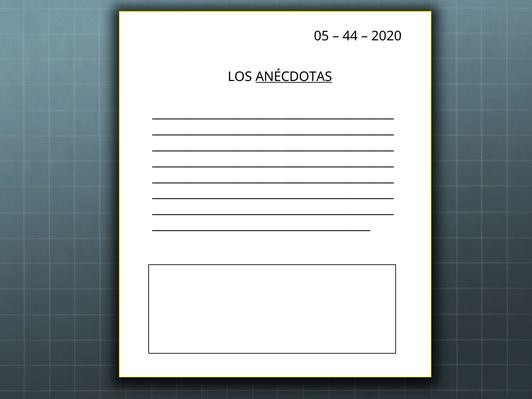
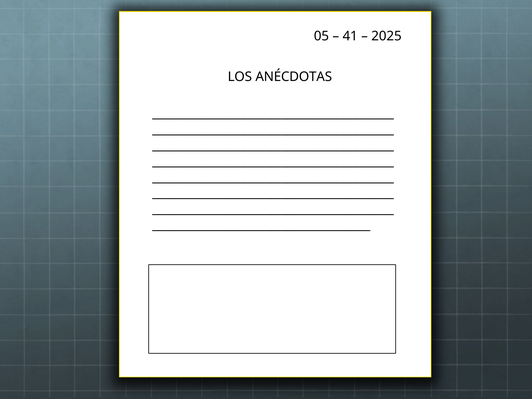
44: 44 -> 41 (350, 36)
2020: 2020 -> 2025 (386, 36)
ANÉCDOTAS underline: present -> none (294, 77)
